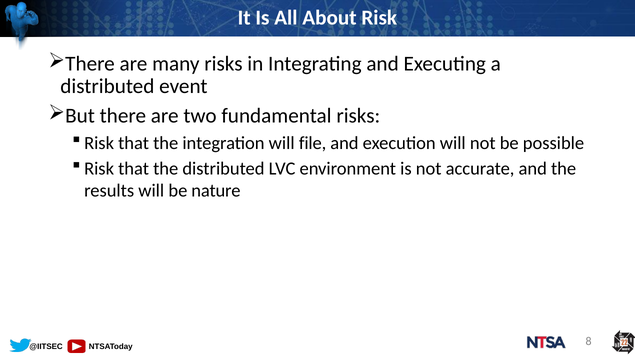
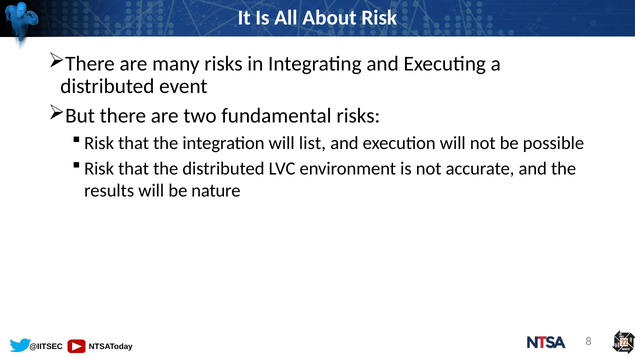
file: file -> list (312, 143)
